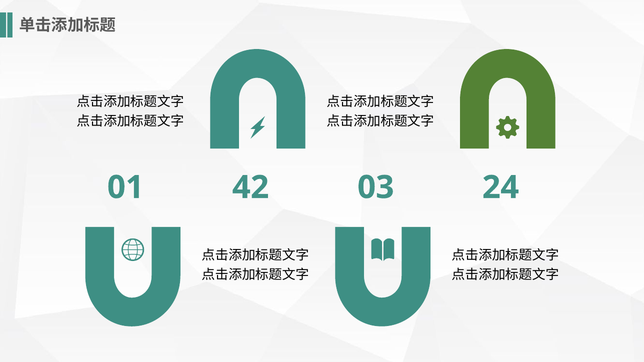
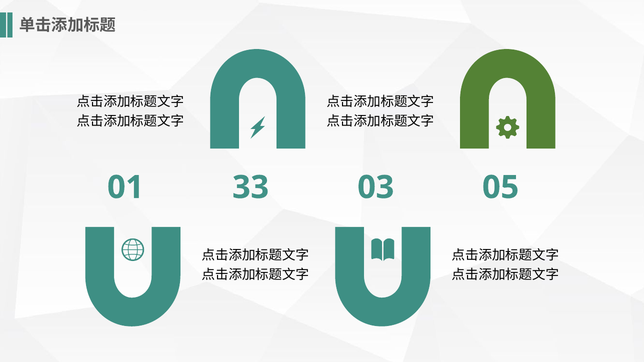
42: 42 -> 33 (251, 188)
24: 24 -> 05 (501, 188)
